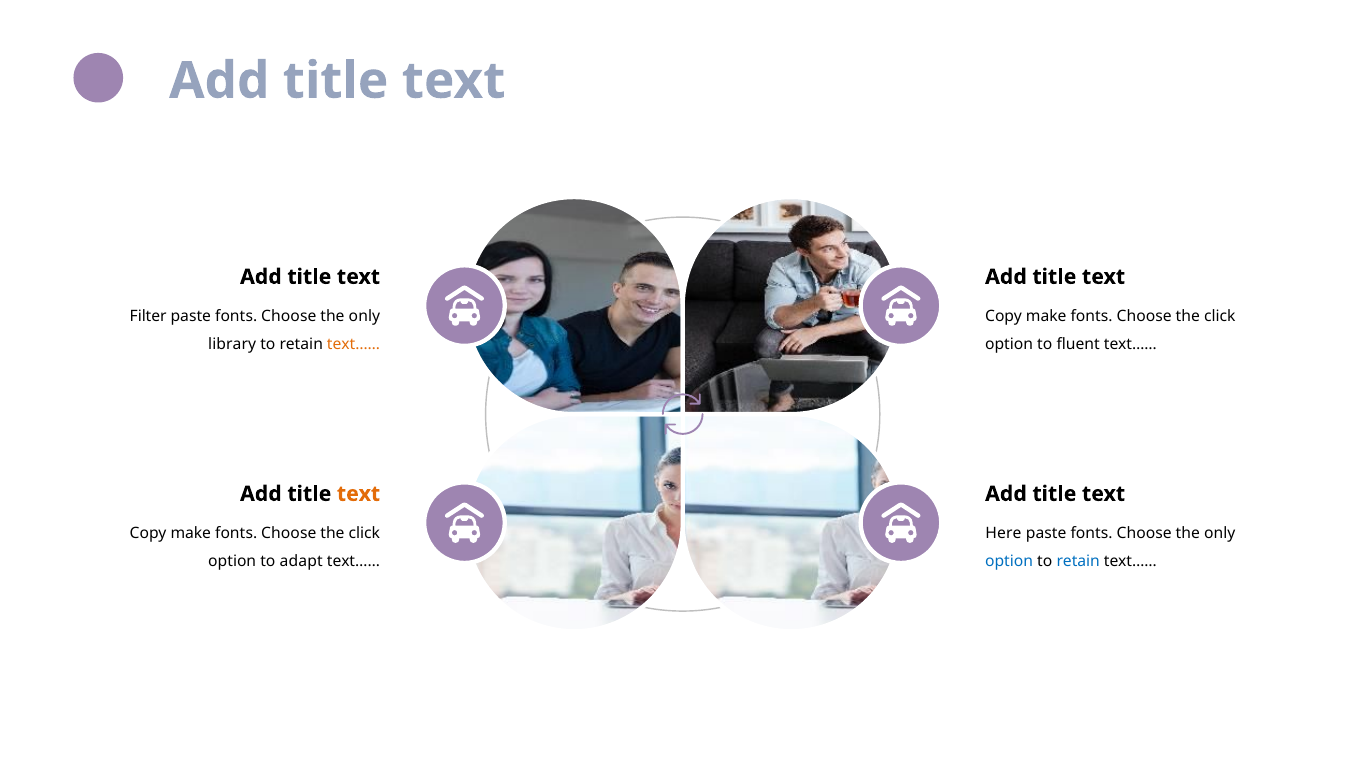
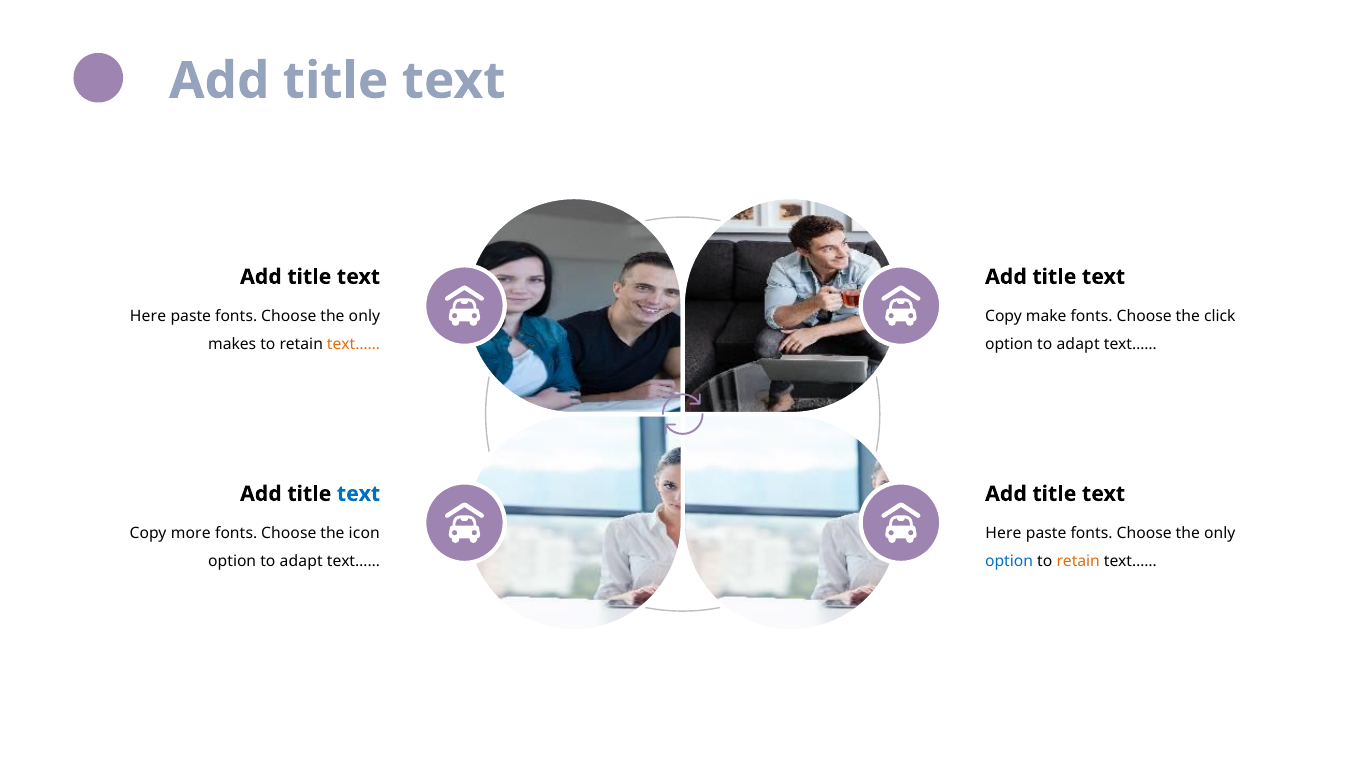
Filter: Filter -> Here (148, 317)
library: library -> makes (232, 345)
fluent: fluent -> adapt (1078, 345)
text colour: orange -> blue (359, 494)
make: make -> more (191, 534)
click: click -> icon (364, 534)
retain colour: blue -> orange (1078, 562)
